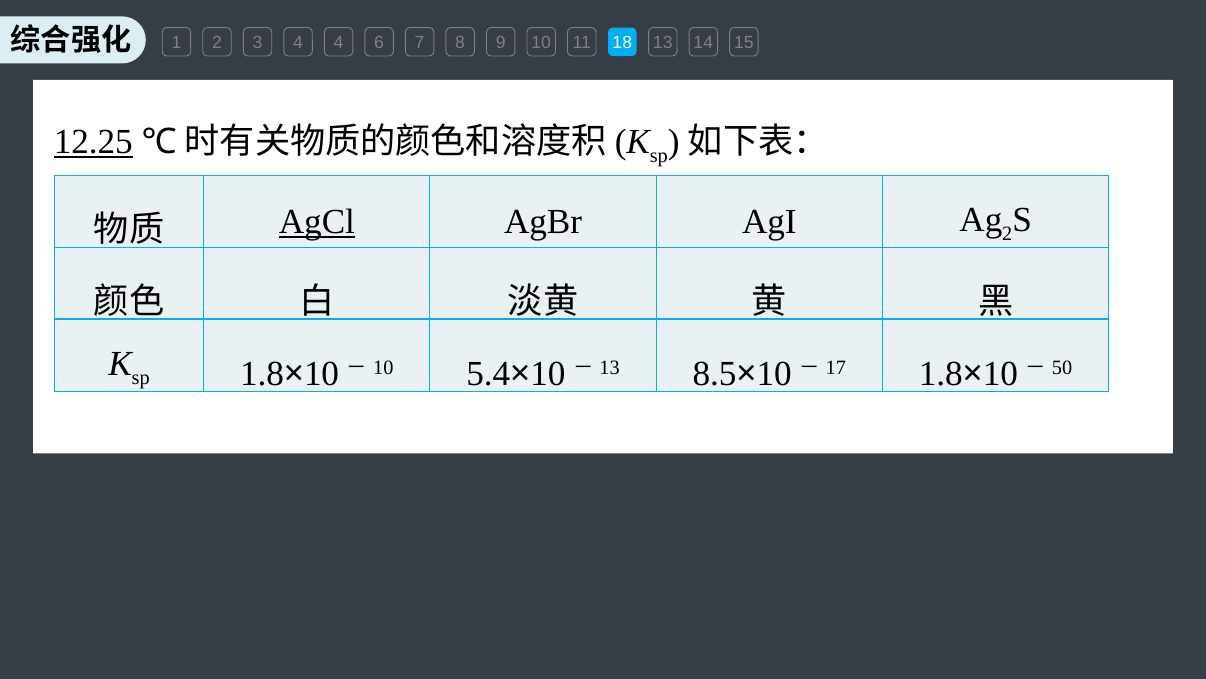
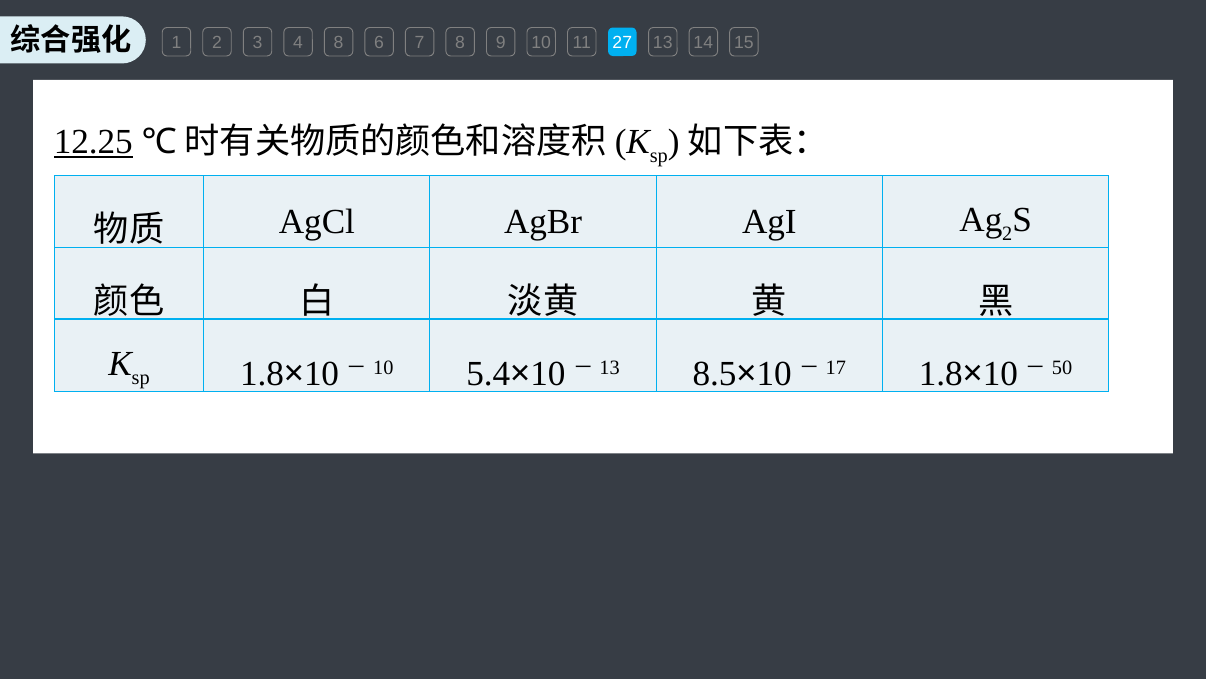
4 4: 4 -> 8 (339, 43)
18: 18 -> 27 (622, 43)
AgCl underline: present -> none (317, 222)
